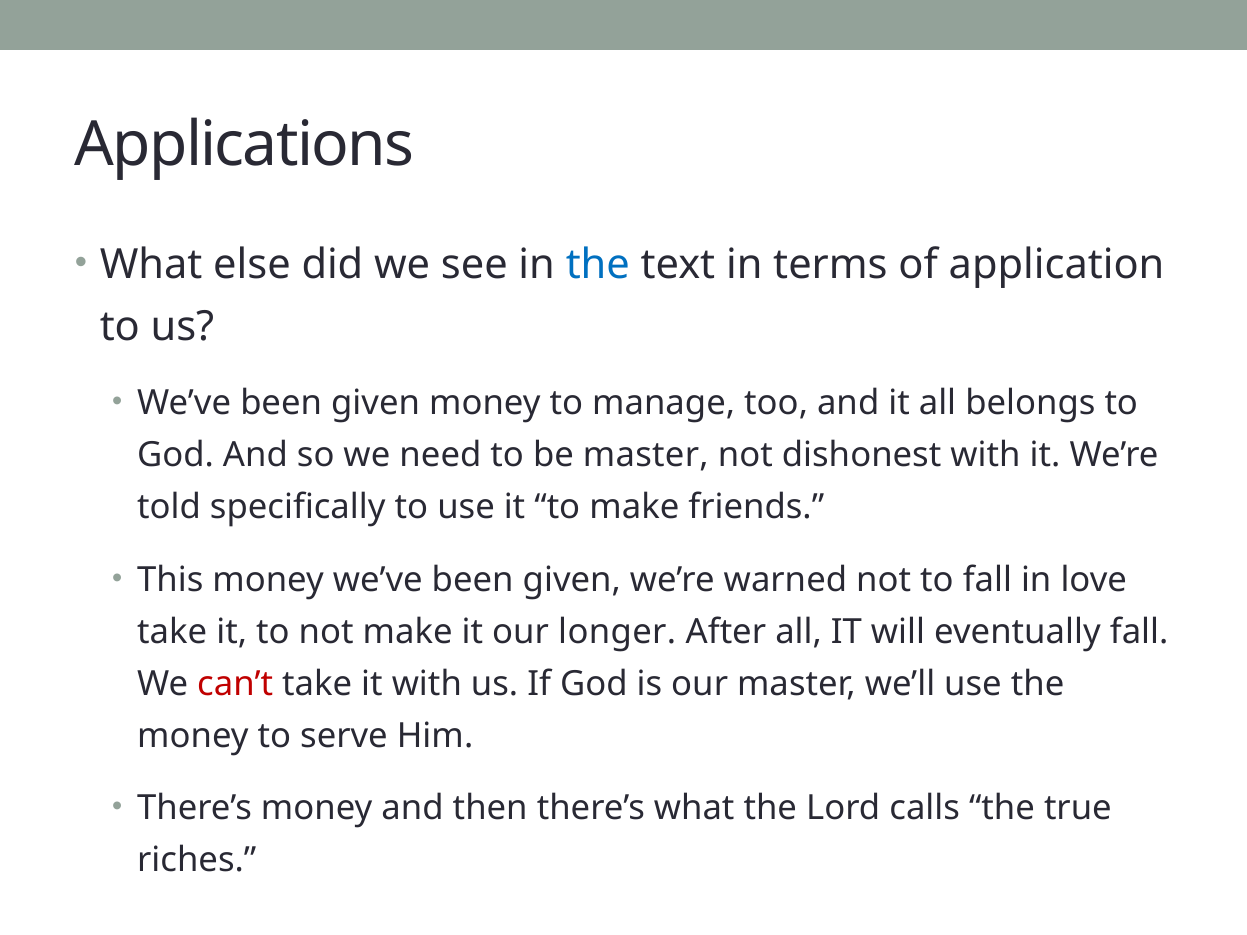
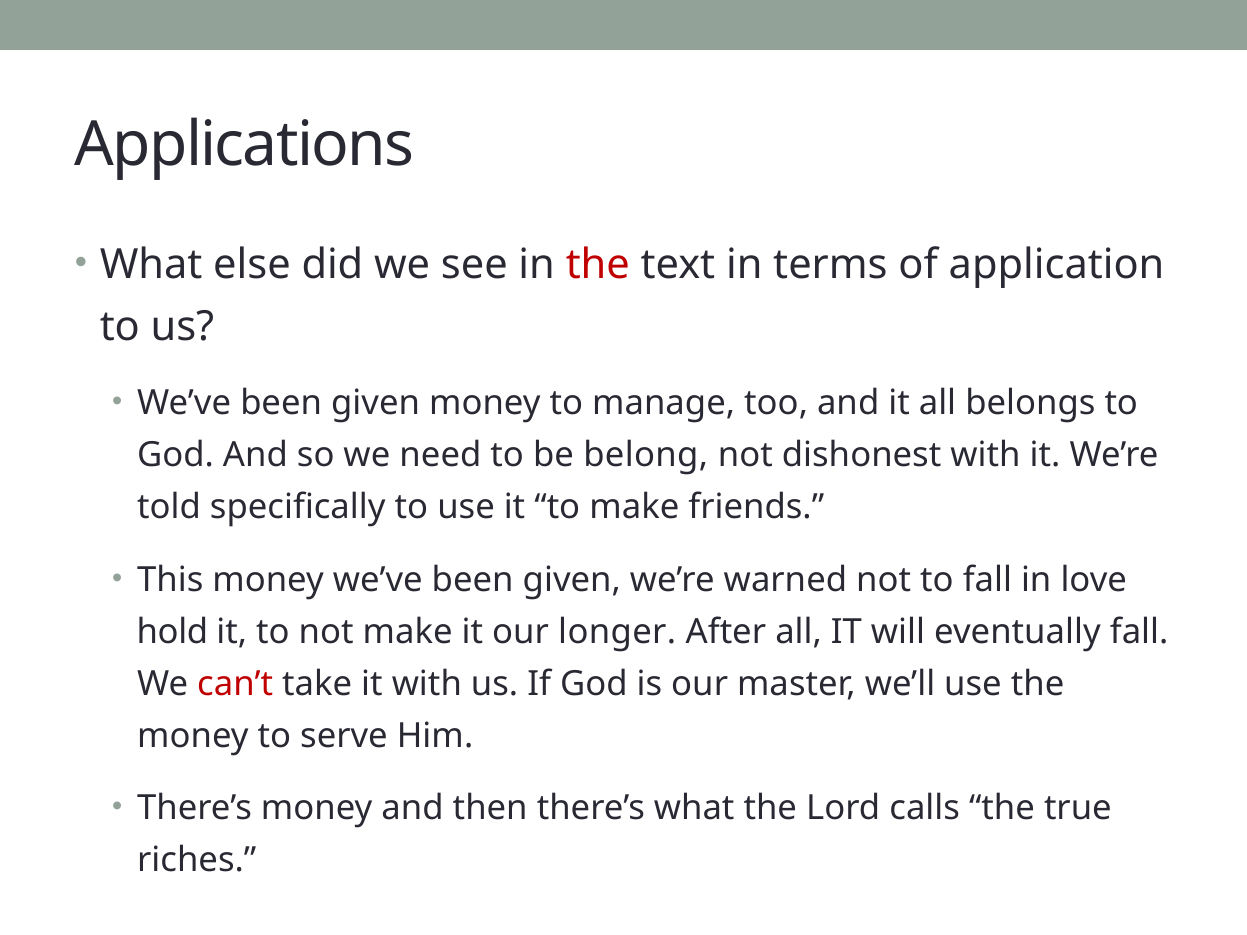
the colour: blue -> red (598, 265)
be master: master -> belong (646, 455)
take: take -> hold (172, 632)
